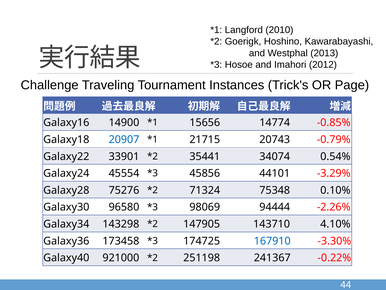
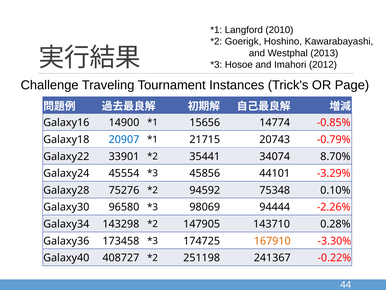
0.54%: 0.54% -> 8.70% (335, 156)
71324: 71324 -> 94592 (205, 190)
4.10%: 4.10% -> 0.28% (335, 224)
167910 colour: blue -> orange (272, 241)
921000: 921000 -> 408727 (121, 257)
